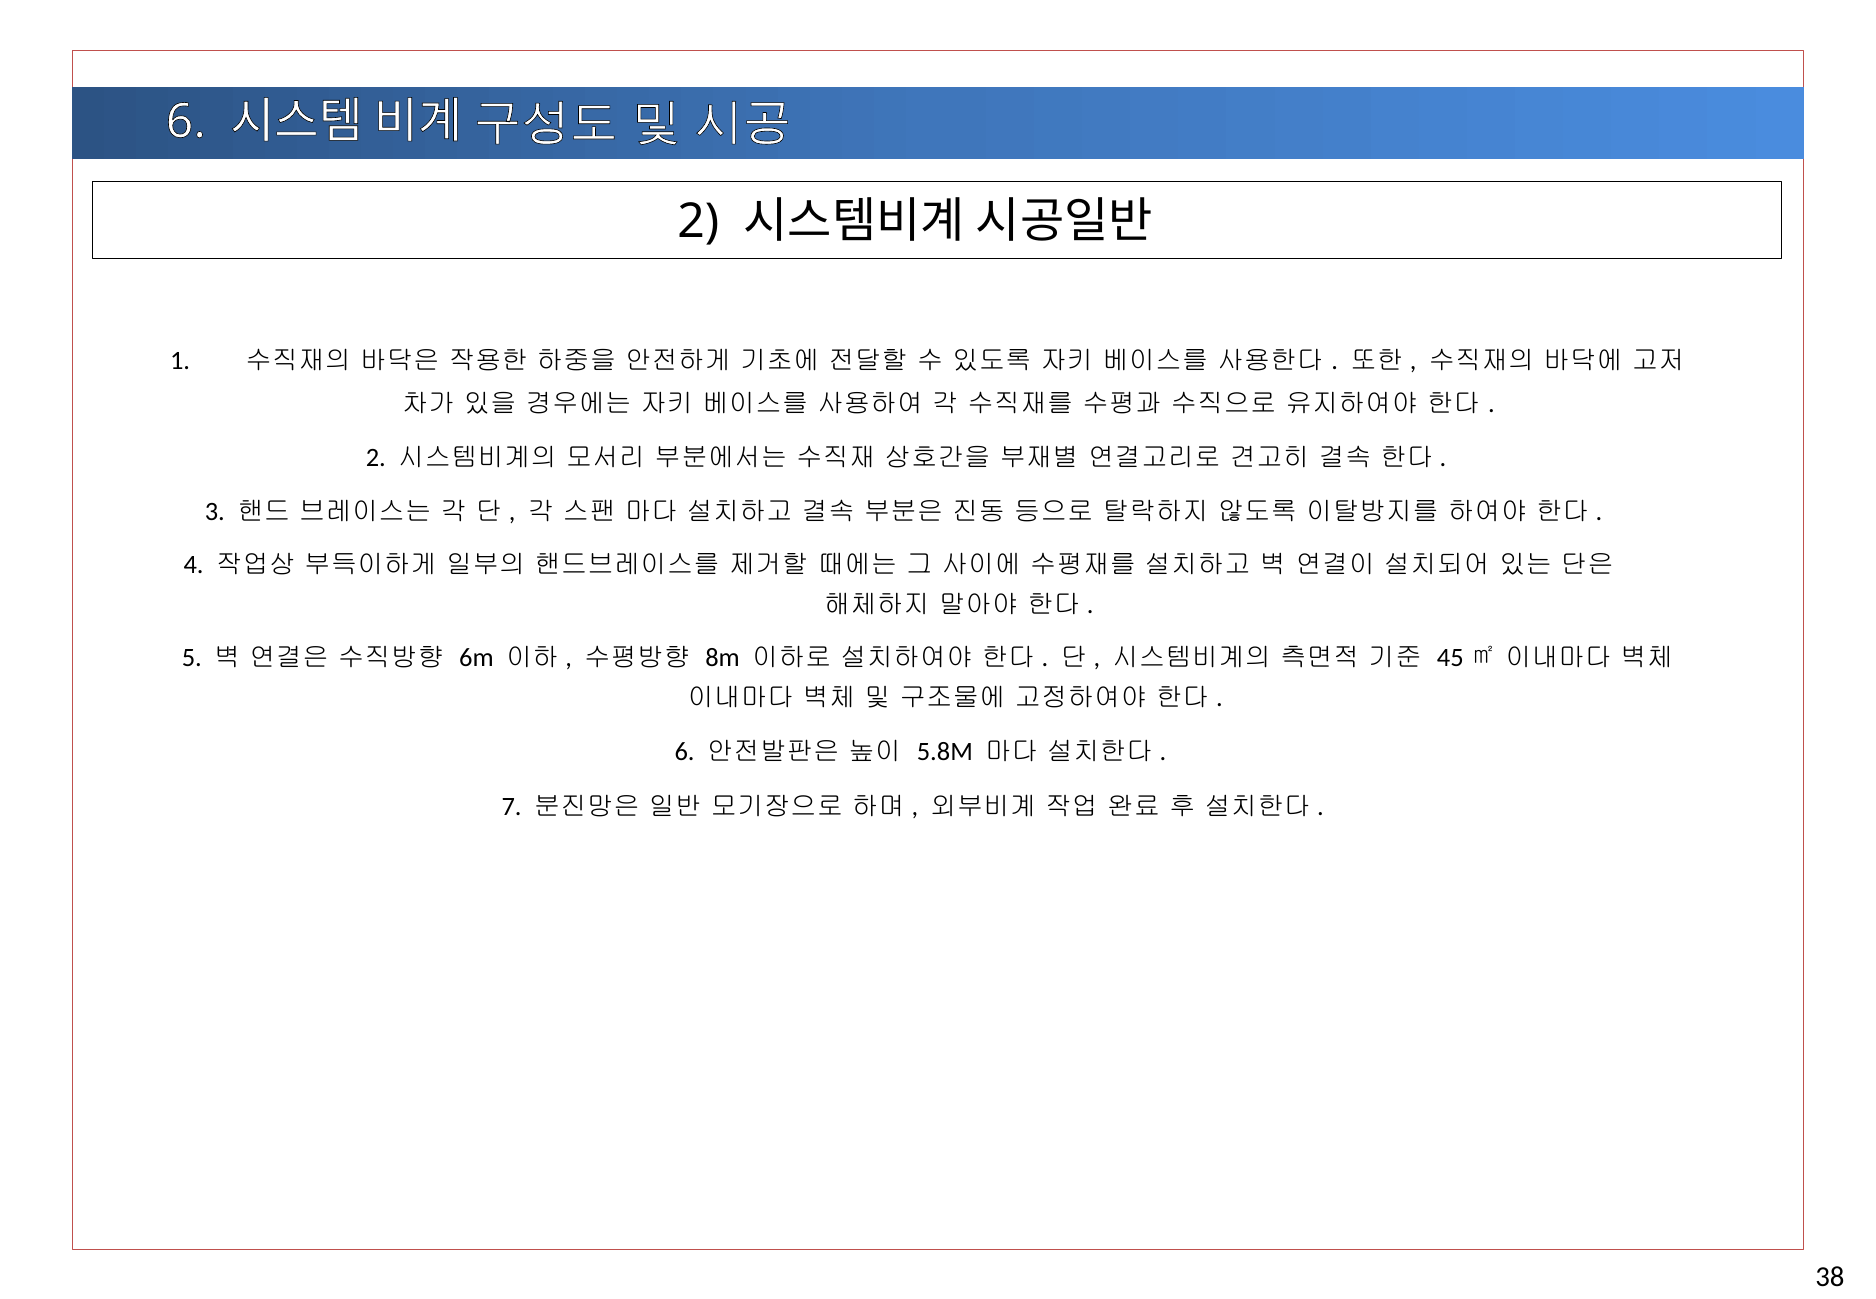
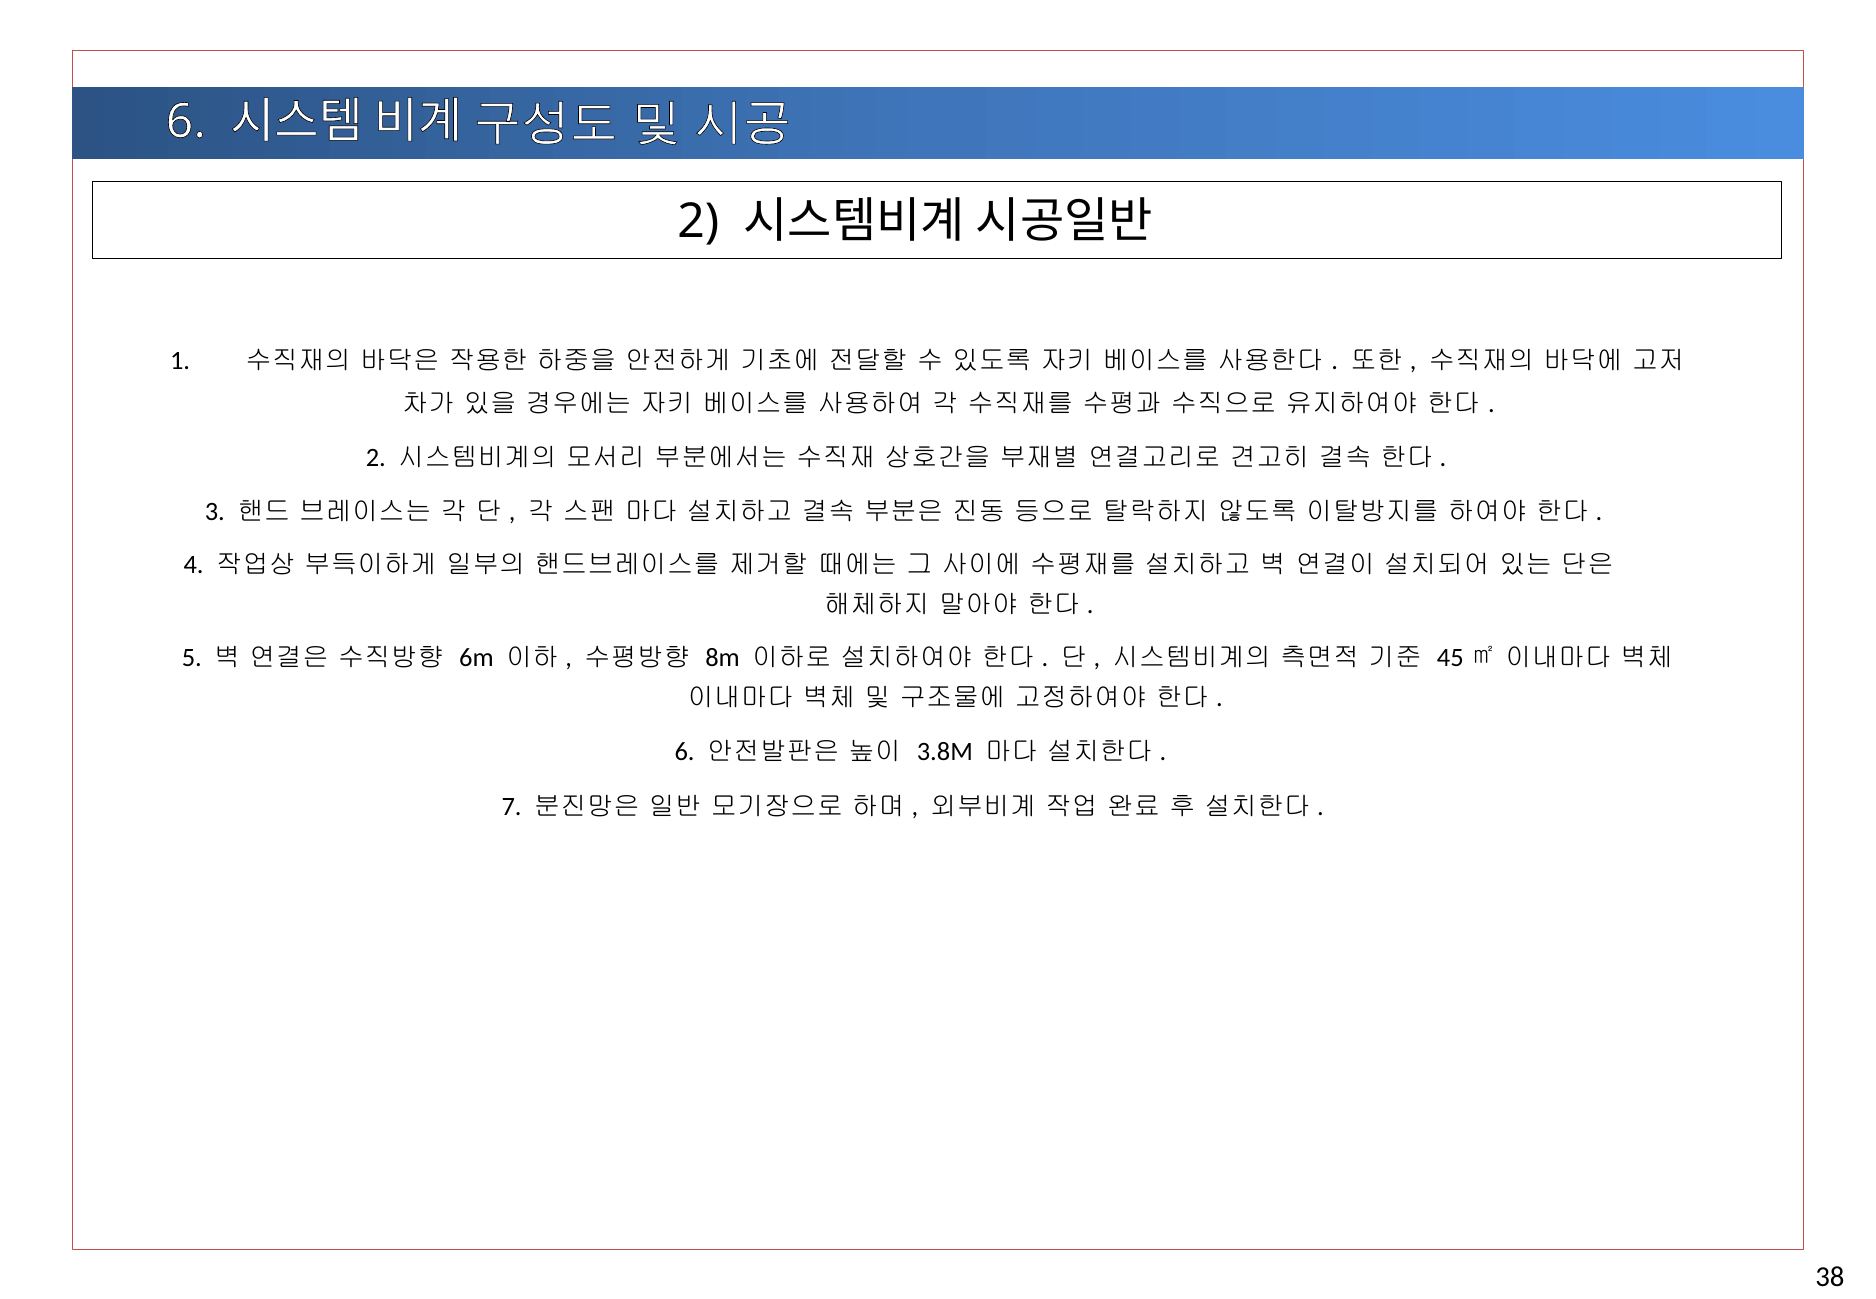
5.8M: 5.8M -> 3.8M (945, 752)
